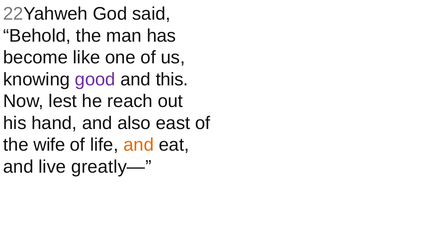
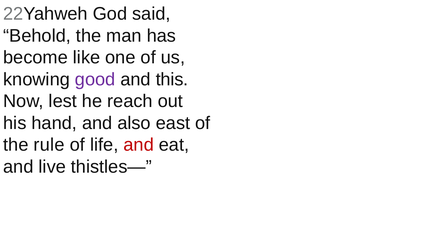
wife: wife -> rule (49, 145)
and colour: orange -> red (139, 145)
greatly—: greatly— -> thistles— (111, 167)
